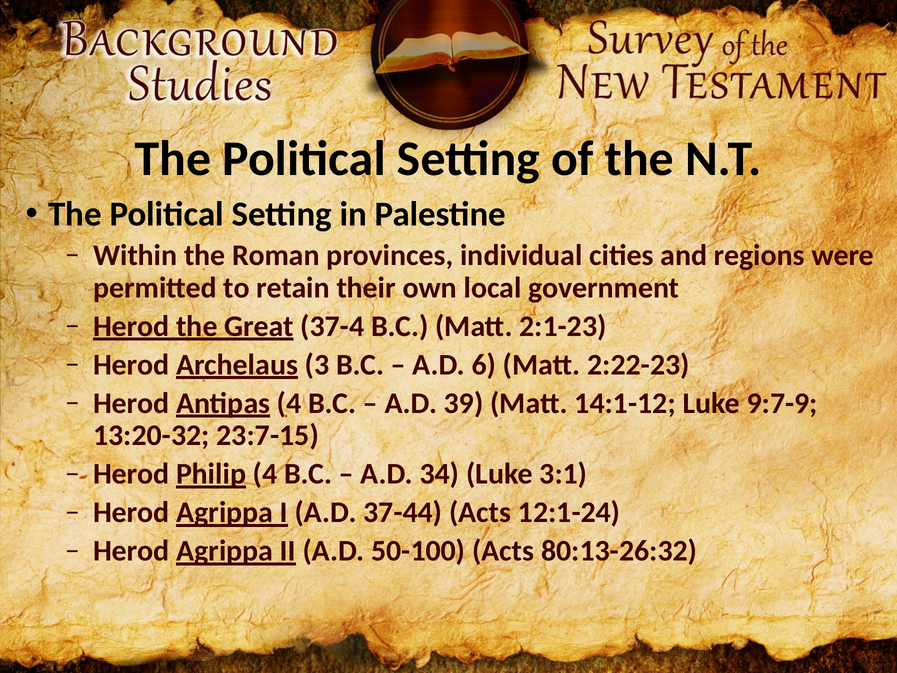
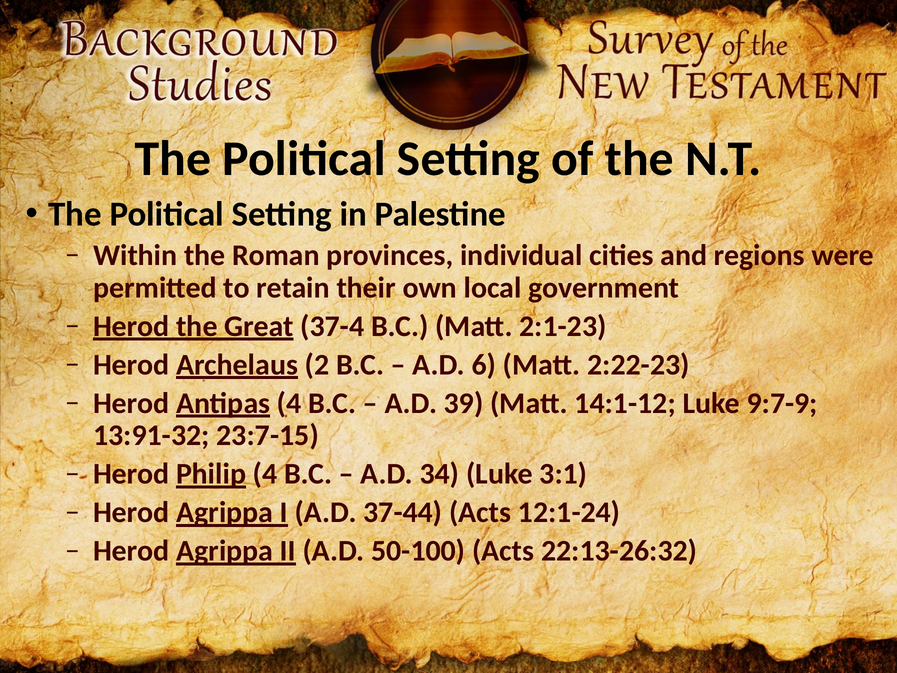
3: 3 -> 2 (317, 365)
13:20-32: 13:20-32 -> 13:91-32 (151, 435)
80:13-26:32: 80:13-26:32 -> 22:13-26:32 (619, 551)
